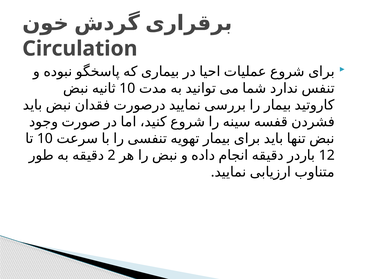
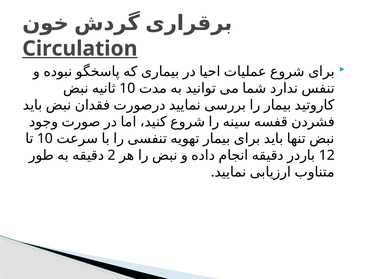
Circulation underline: none -> present (80, 49)
